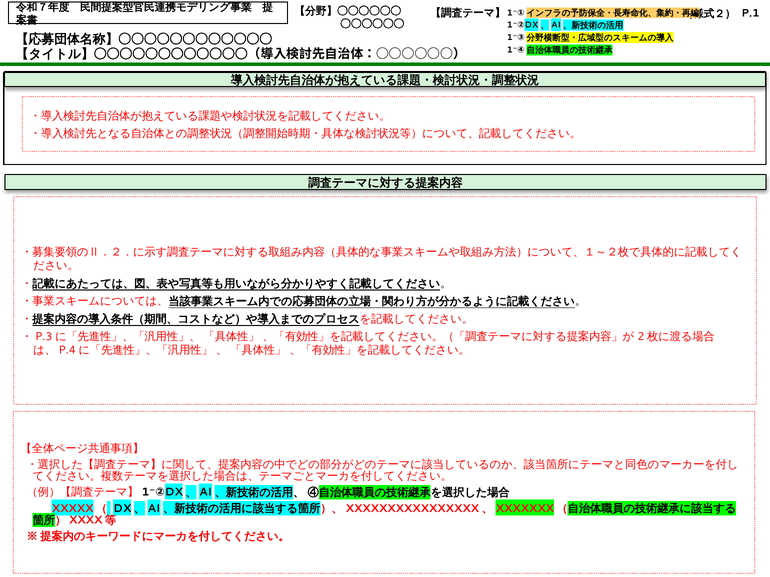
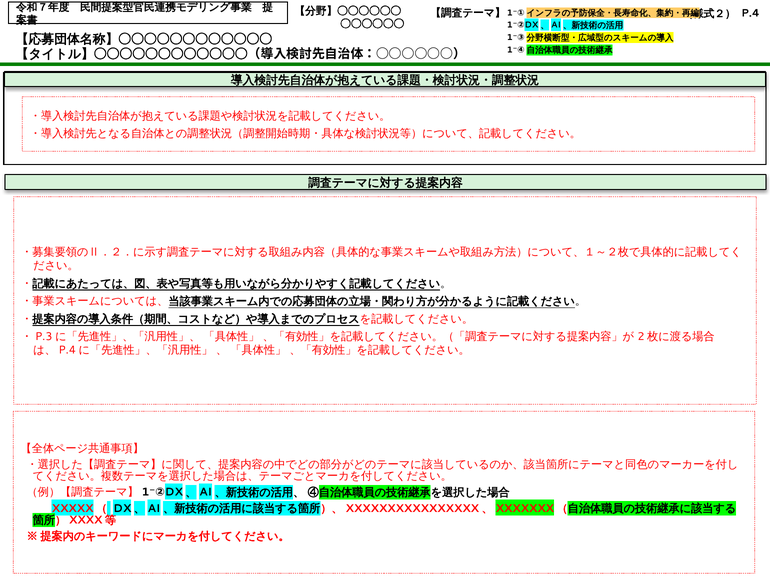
P.1: P.1 -> P.4 (751, 13)
